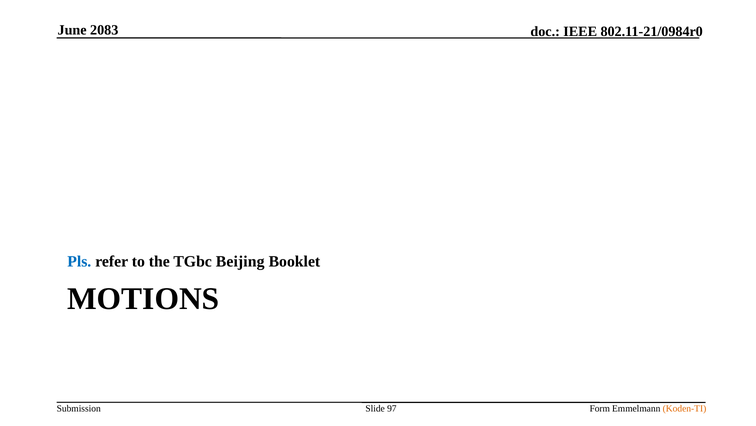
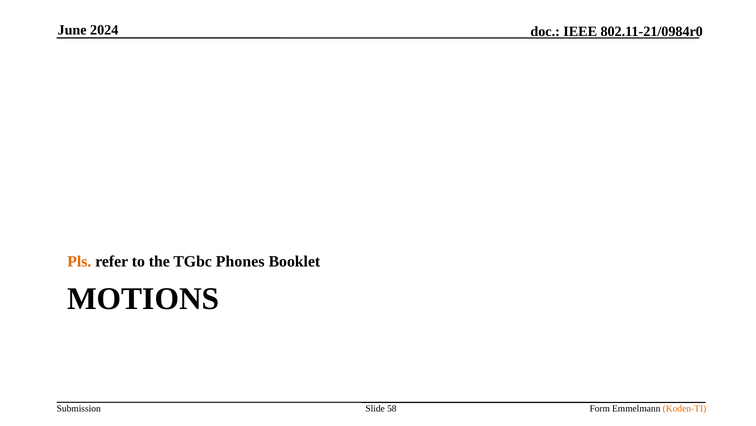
2083: 2083 -> 2024 (104, 30)
Pls colour: blue -> orange (79, 261)
Beijing: Beijing -> Phones (240, 261)
97: 97 -> 58 (392, 408)
